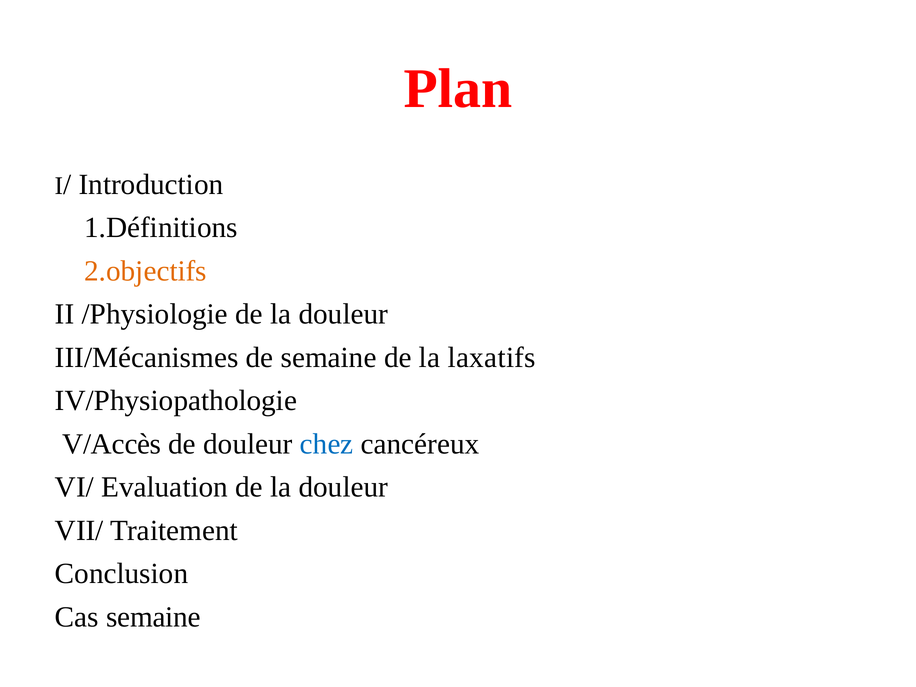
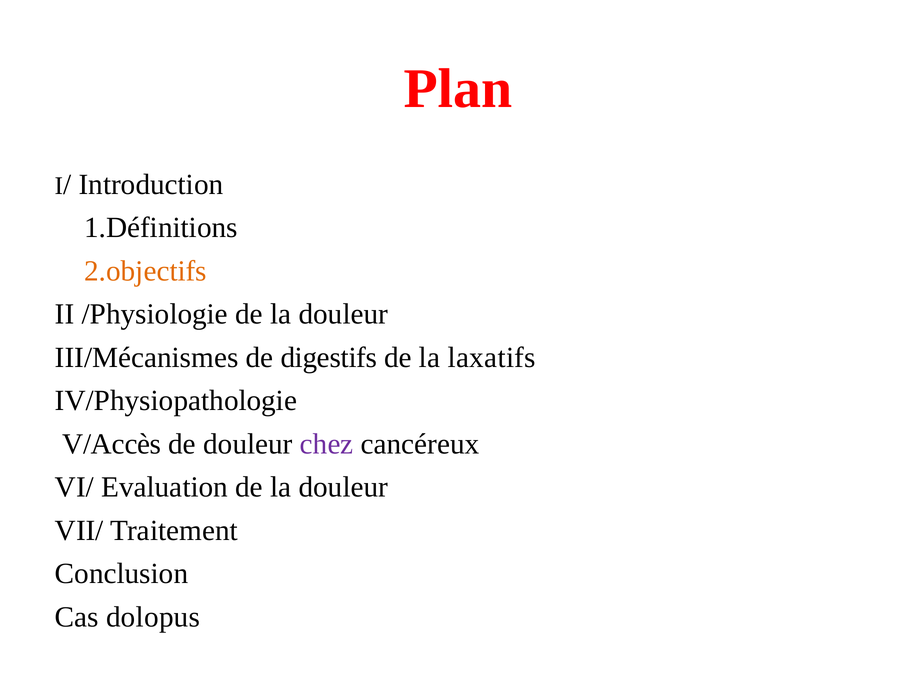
de semaine: semaine -> digestifs (329, 357)
chez colour: blue -> purple (327, 444)
Cas semaine: semaine -> dolopus (153, 617)
